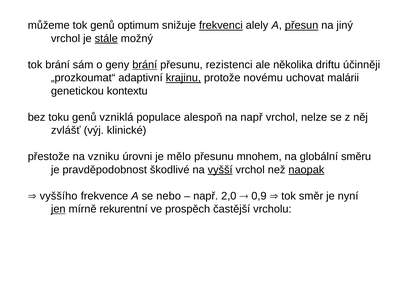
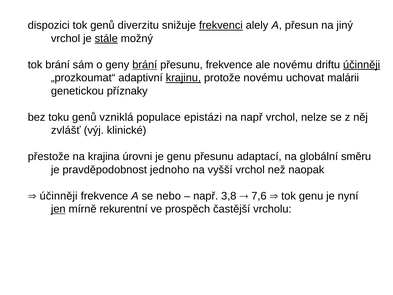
můžeme: můžeme -> dispozici (49, 25)
optimum: optimum -> diverzitu (138, 25)
přesun underline: present -> none (302, 25)
přesunu rezistenci: rezistenci -> frekvence (229, 65)
ale několika: několika -> novému (293, 65)
účinněji underline: none -> present (362, 65)
kontextu: kontextu -> příznaky (127, 91)
alespoň: alespoň -> epistázi (203, 117)
vzniku: vzniku -> krajina (104, 156)
je mělo: mělo -> genu (179, 156)
mnohem: mnohem -> adaptací (259, 156)
škodlivé: škodlivé -> jednoho (170, 170)
vyšší underline: present -> none (220, 170)
naopak underline: present -> none (306, 170)
vyššího: vyššího -> účinněji (59, 196)
2,0: 2,0 -> 3,8 (229, 196)
0,9: 0,9 -> 7,6 (259, 196)
tok směr: směr -> genu (311, 196)
